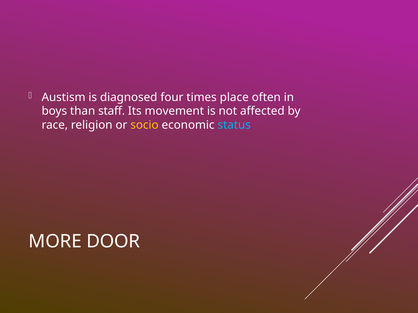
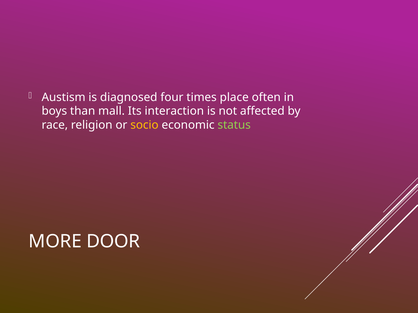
staff: staff -> mall (112, 111)
movement: movement -> interaction (174, 111)
status colour: light blue -> light green (234, 125)
